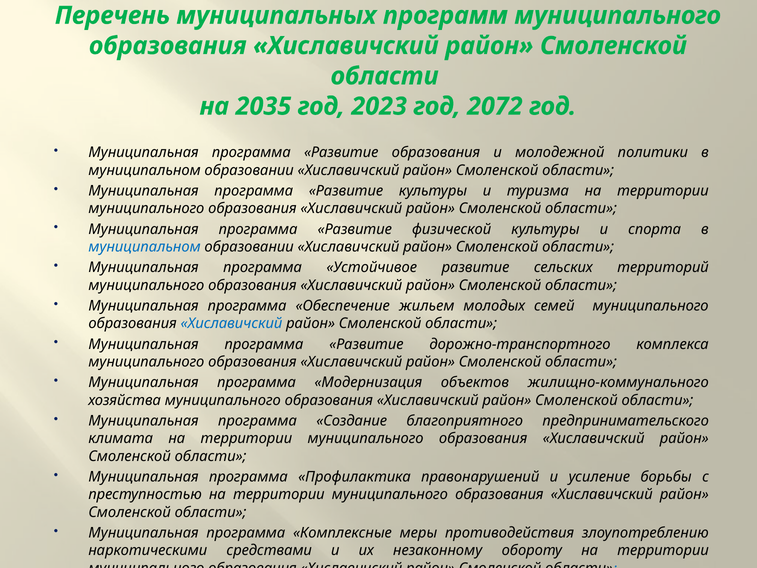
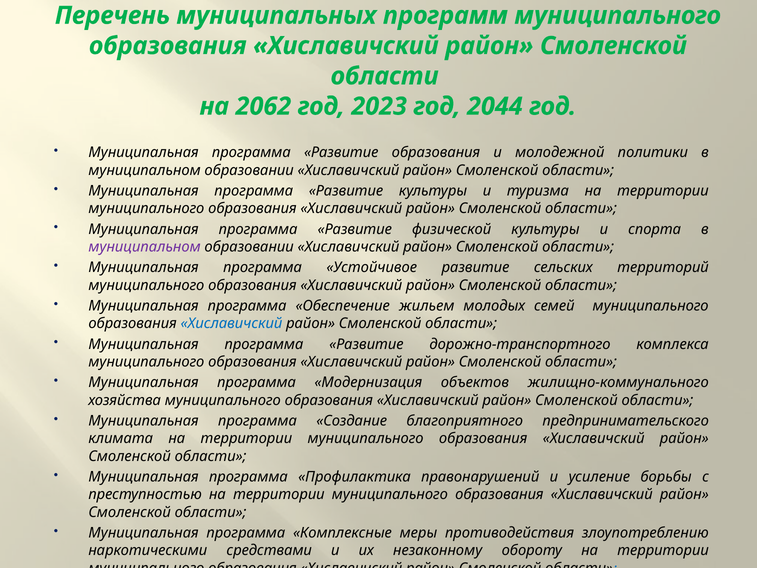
2035: 2035 -> 2062 (263, 106)
2072: 2072 -> 2044 (495, 106)
муниципальном colour: blue -> purple (145, 247)
